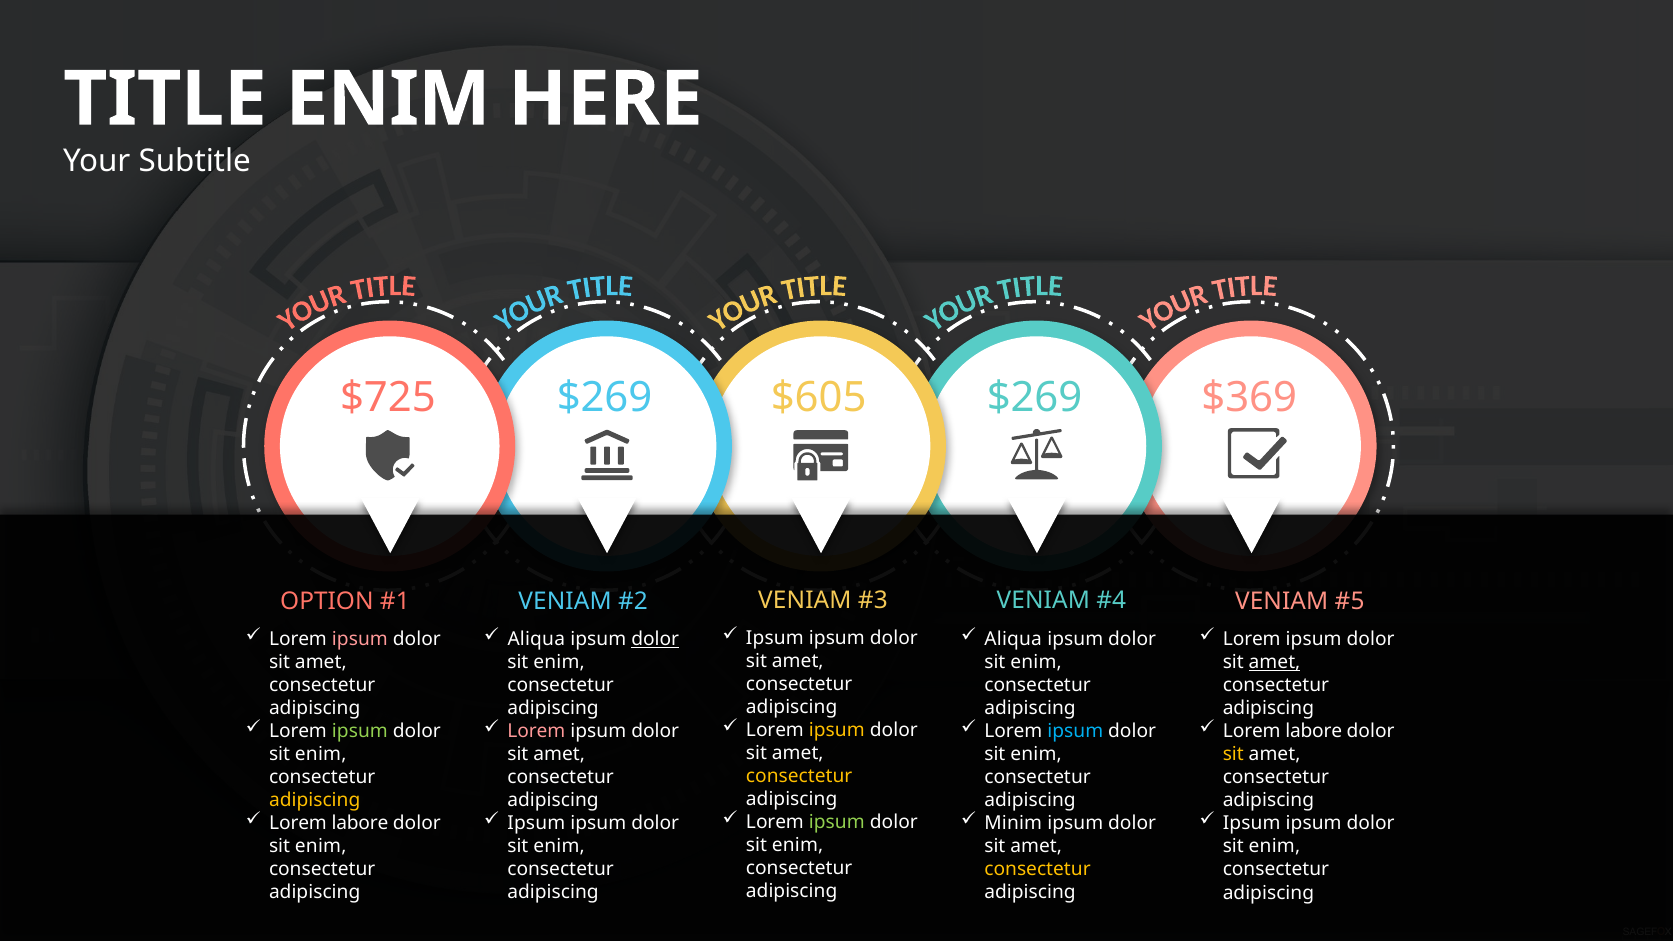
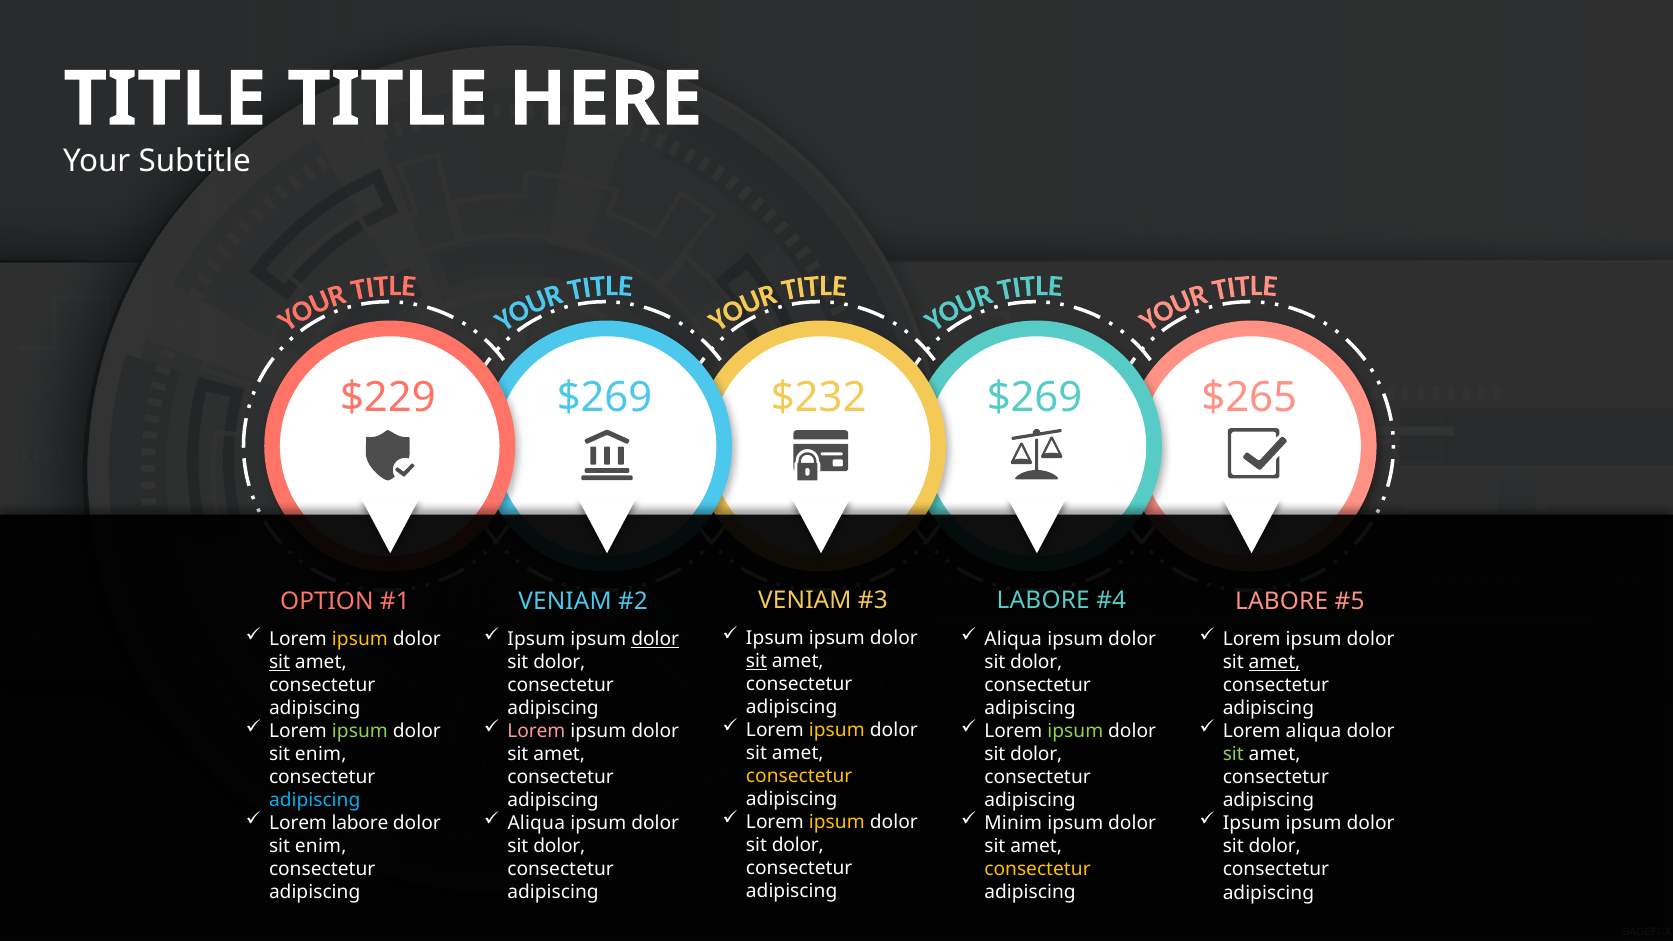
ENIM: ENIM -> TITLE (388, 99)
$725: $725 -> $229 (388, 398)
$605: $605 -> $232 (819, 398)
$369: $369 -> $265 (1249, 398)
VENIAM: VENIAM -> LABORE (1043, 601)
VENIAM: VENIAM -> LABORE (1282, 602)
ipsum colour: pink -> yellow (360, 639)
Aliqua: Aliqua -> Ipsum (536, 639)
sit underline: none -> present (756, 661)
enim: enim -> dolor (1036, 662)
sit underline: none -> present (280, 662)
enim: enim -> dolor (559, 662)
ipsum colour: light blue -> light green (1075, 731)
labore: labore -> aliqua (1314, 732)
enim: enim -> dolor (1036, 754)
sit colour: yellow -> light green (1233, 755)
adipiscing colour: yellow -> light blue (315, 800)
ipsum colour: light green -> yellow (837, 822)
Ipsum: Ipsum -> Aliqua (536, 823)
enim: enim -> dolor (798, 845)
enim: enim -> dolor (559, 846)
enim: enim -> dolor (1275, 847)
